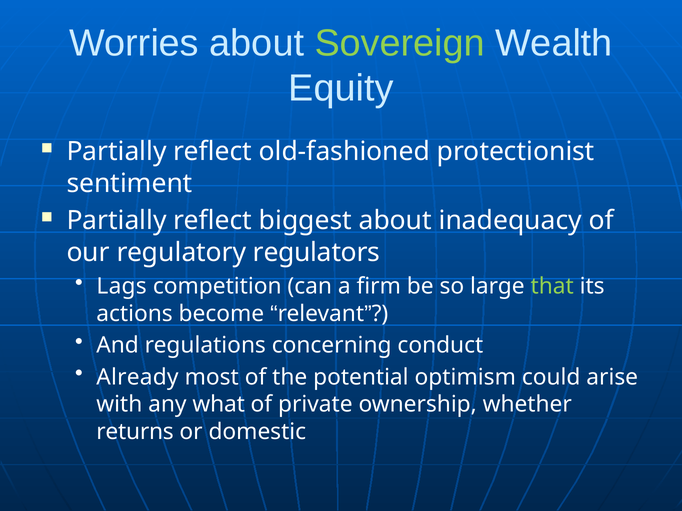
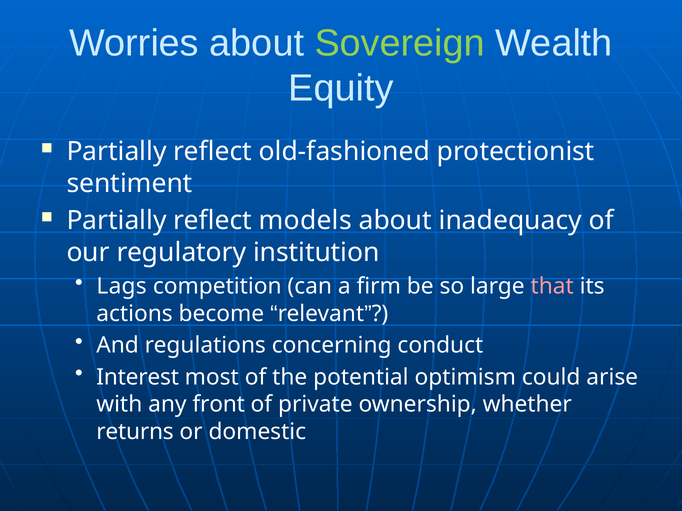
biggest: biggest -> models (305, 221)
regulators: regulators -> institution (316, 253)
that colour: light green -> pink (552, 287)
Already: Already -> Interest (138, 378)
what: what -> front (219, 405)
